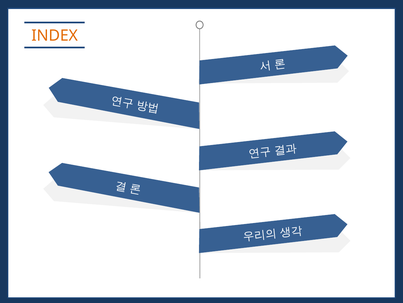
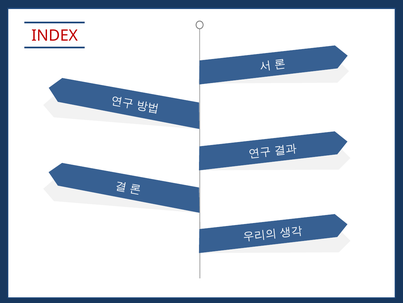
INDEX colour: orange -> red (55, 36)
